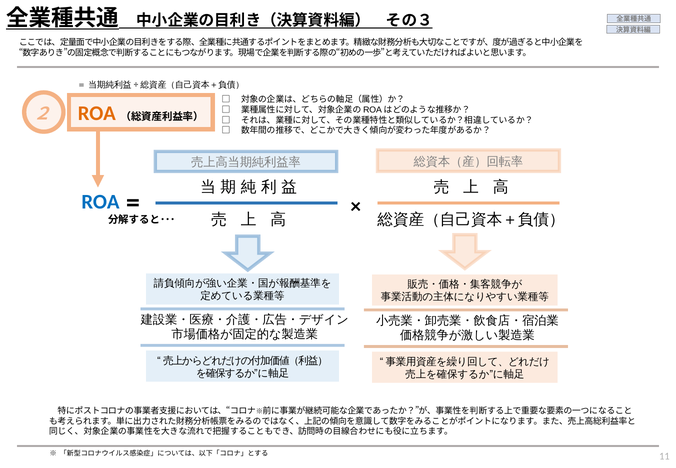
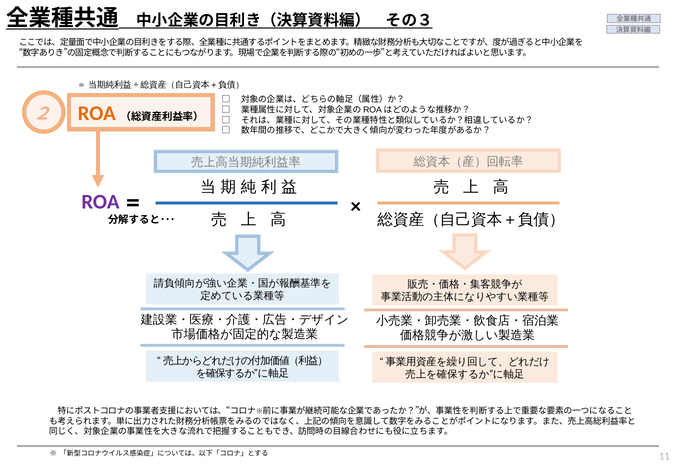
ROA colour: blue -> purple (100, 202)
